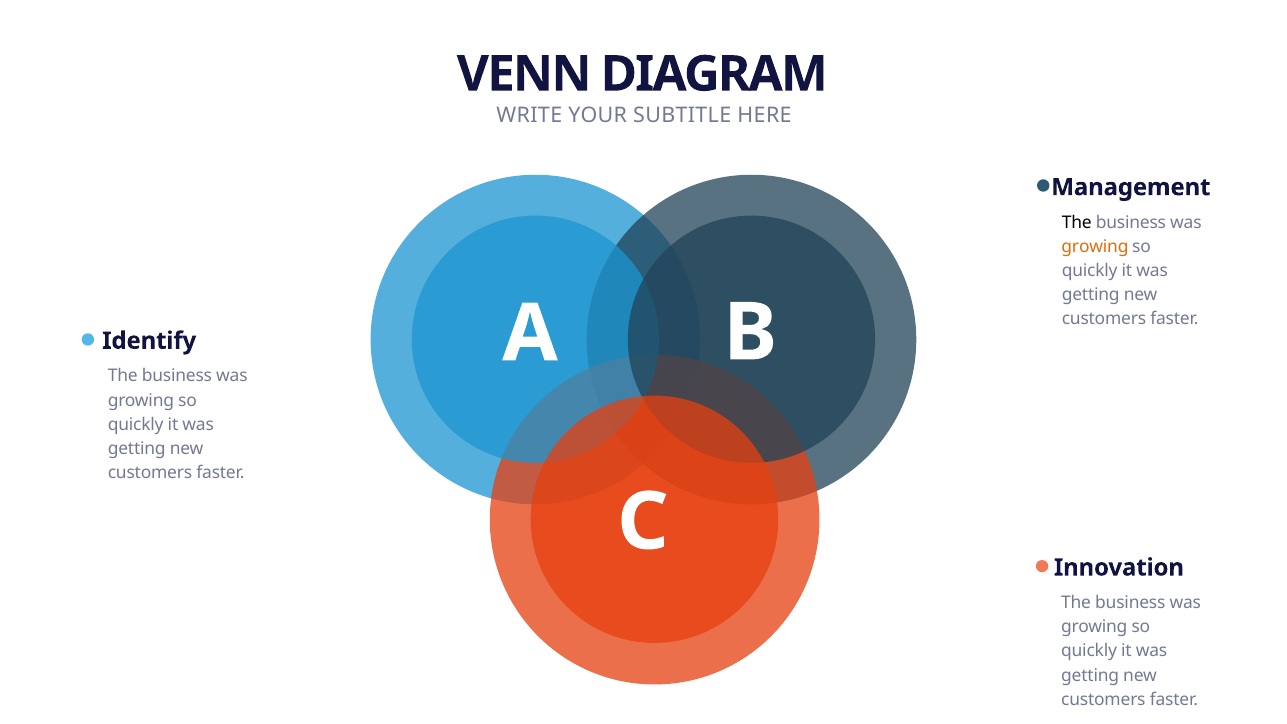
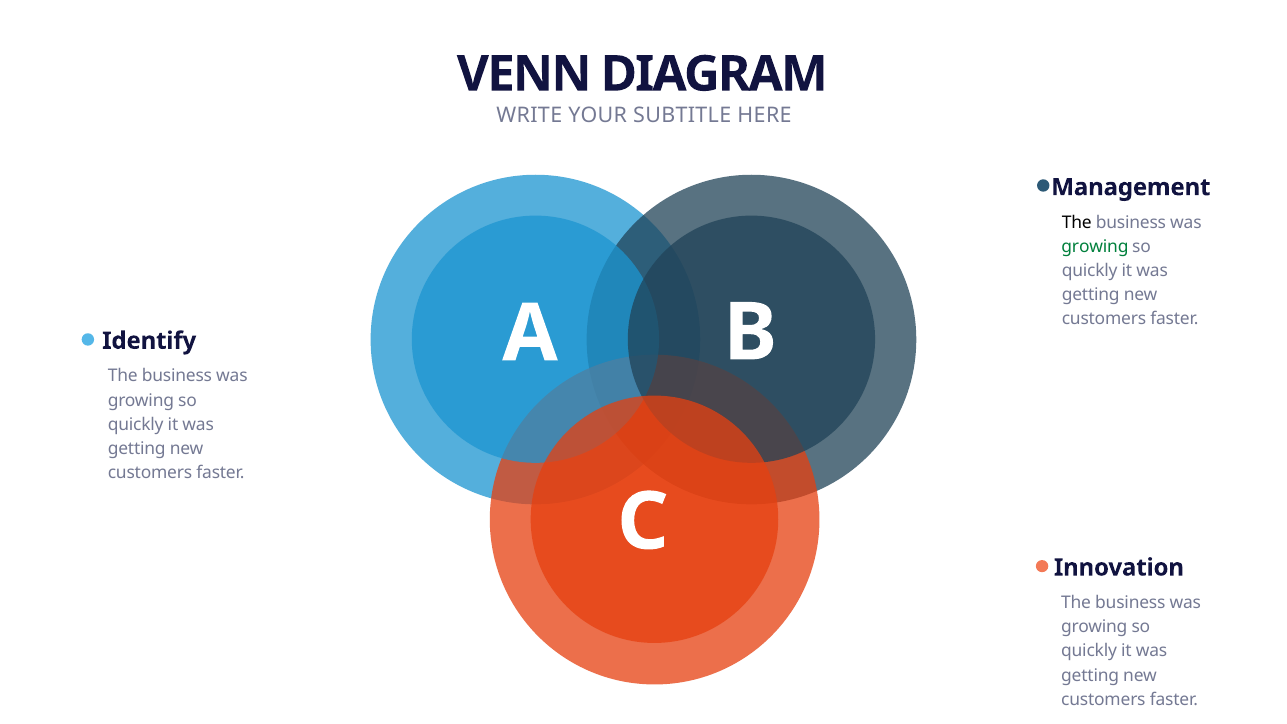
growing colour: orange -> green (1095, 247)
